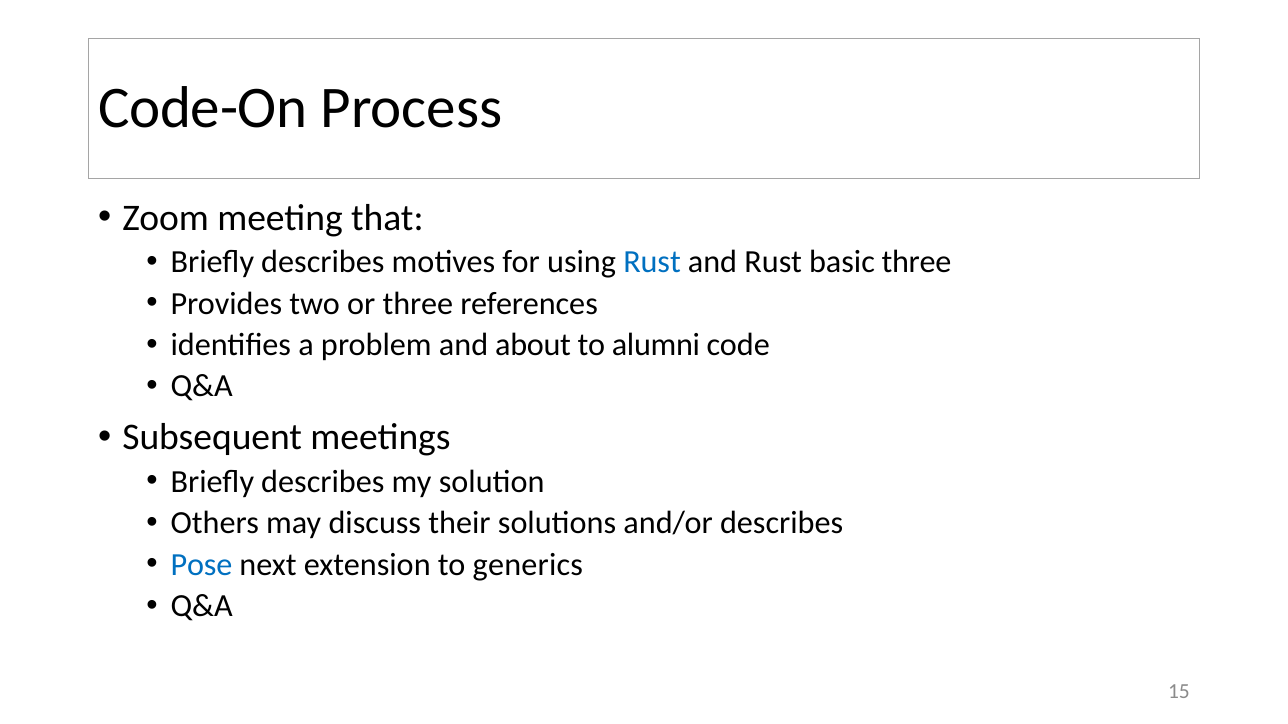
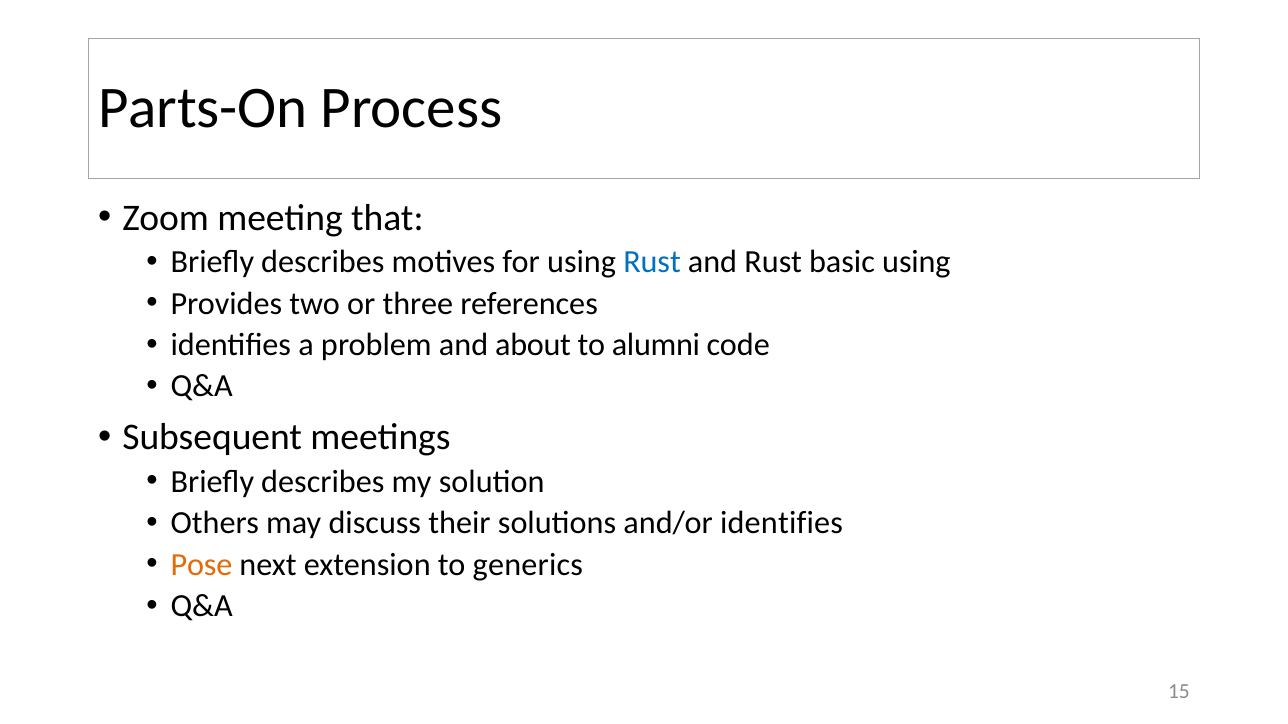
Code-On: Code-On -> Parts-On (203, 108)
basic three: three -> using (916, 262)
and/or describes: describes -> identifies (782, 523)
Pose colour: blue -> orange (202, 565)
